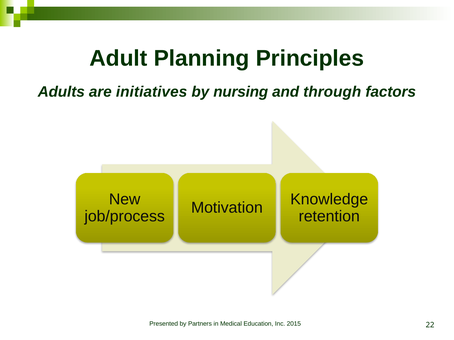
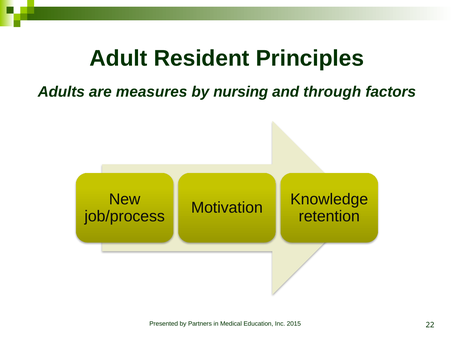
Planning: Planning -> Resident (202, 58)
initiatives: initiatives -> measures (152, 92)
